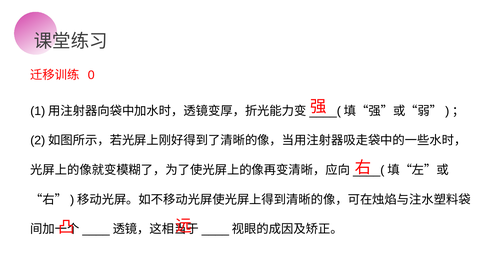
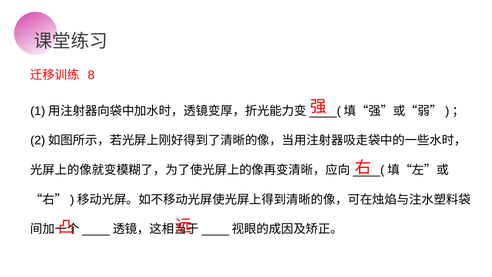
0: 0 -> 8 (91, 75)
